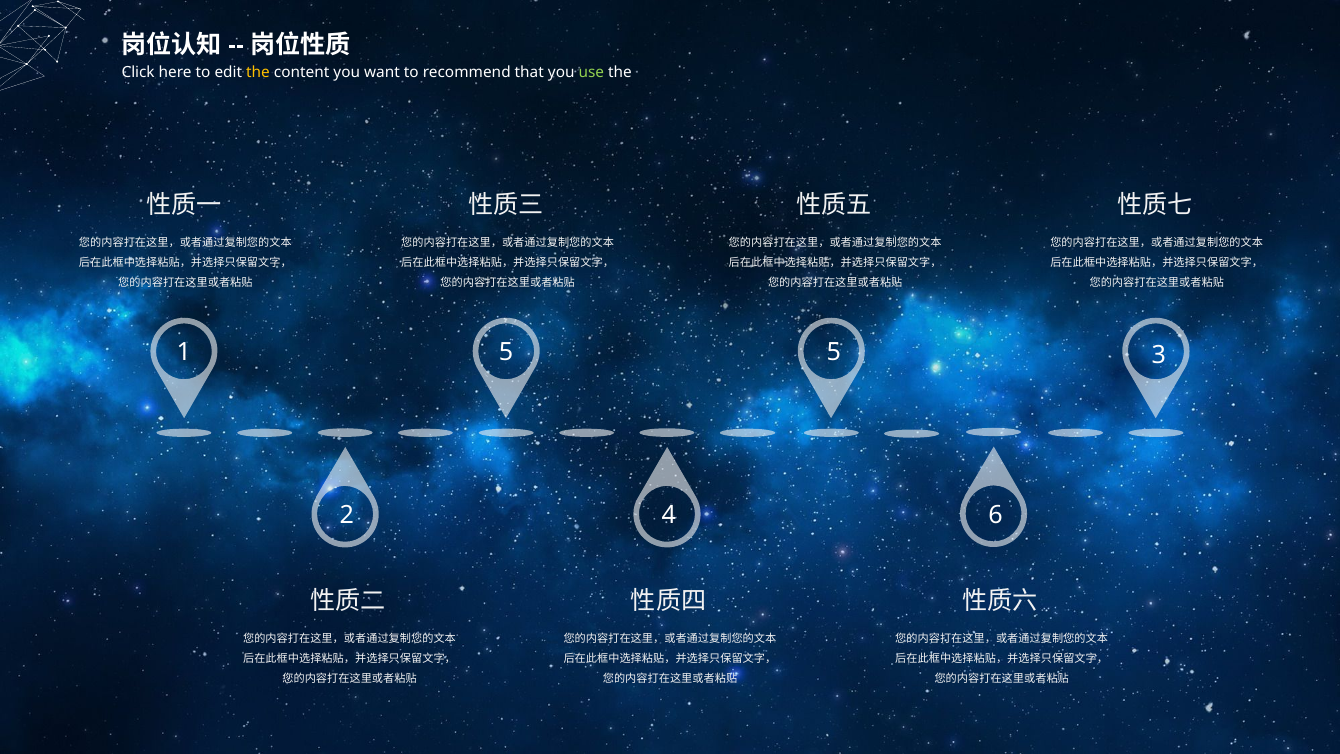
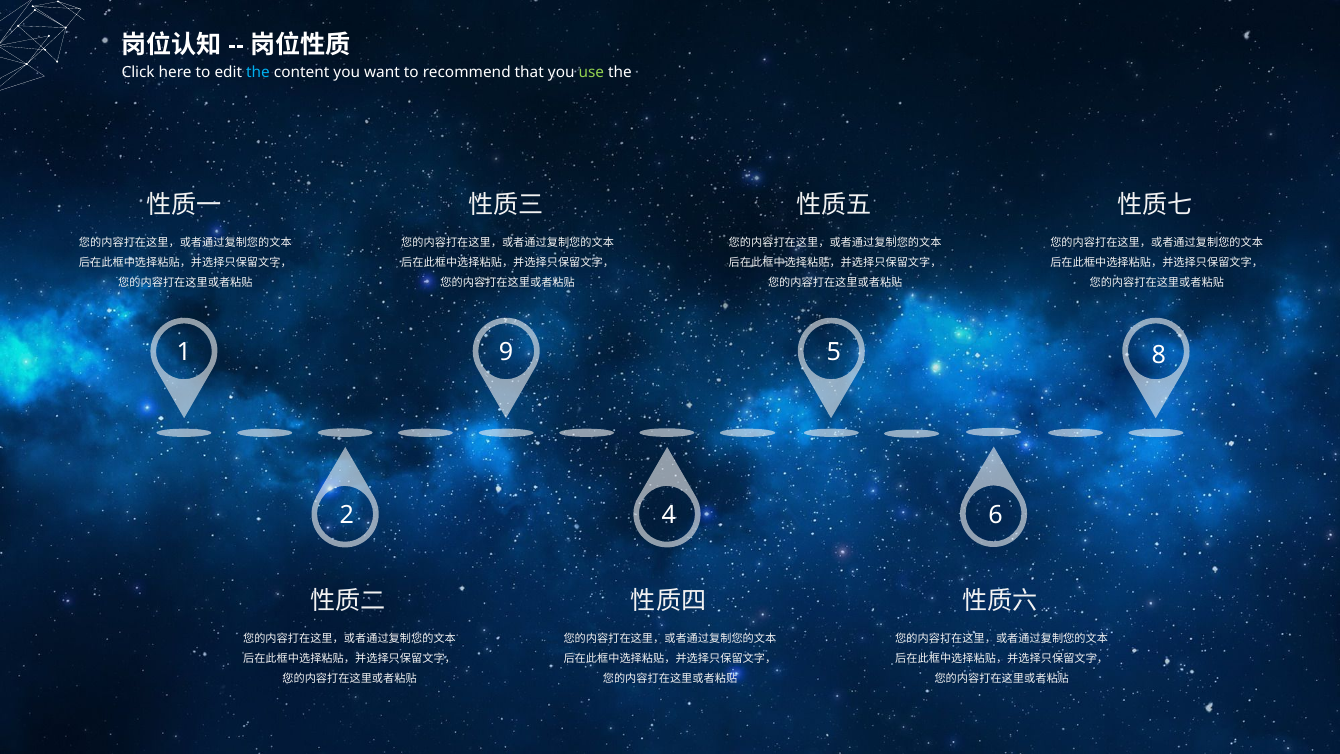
the colour: yellow -> light blue (258, 73)
1 5: 5 -> 9 (506, 352)
3: 3 -> 8 (1159, 355)
